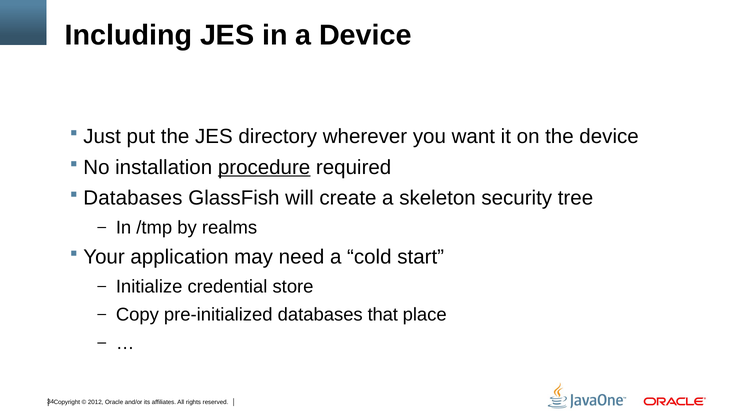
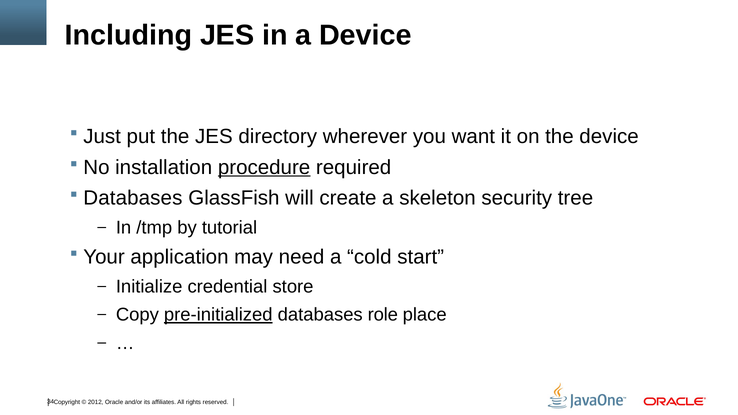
realms: realms -> tutorial (230, 228)
pre-initialized underline: none -> present (218, 315)
that: that -> role (383, 315)
